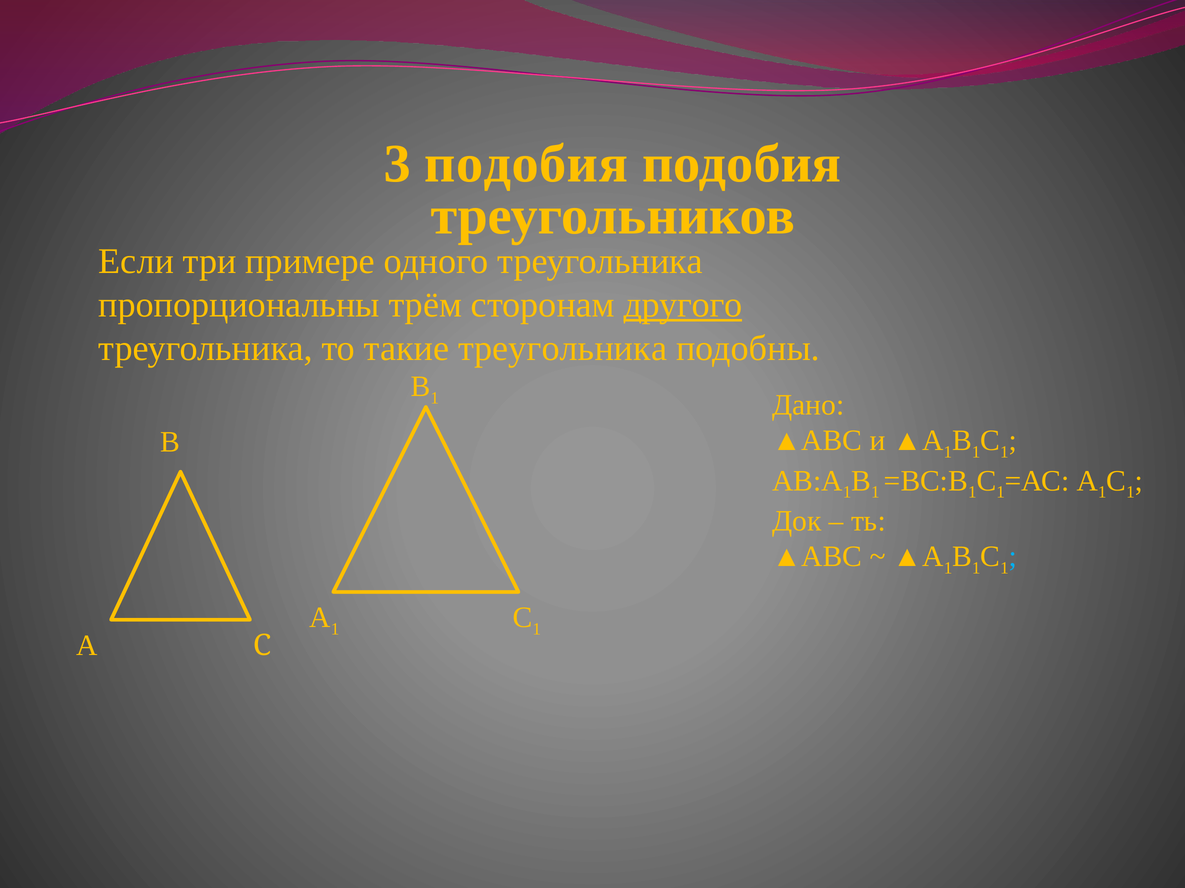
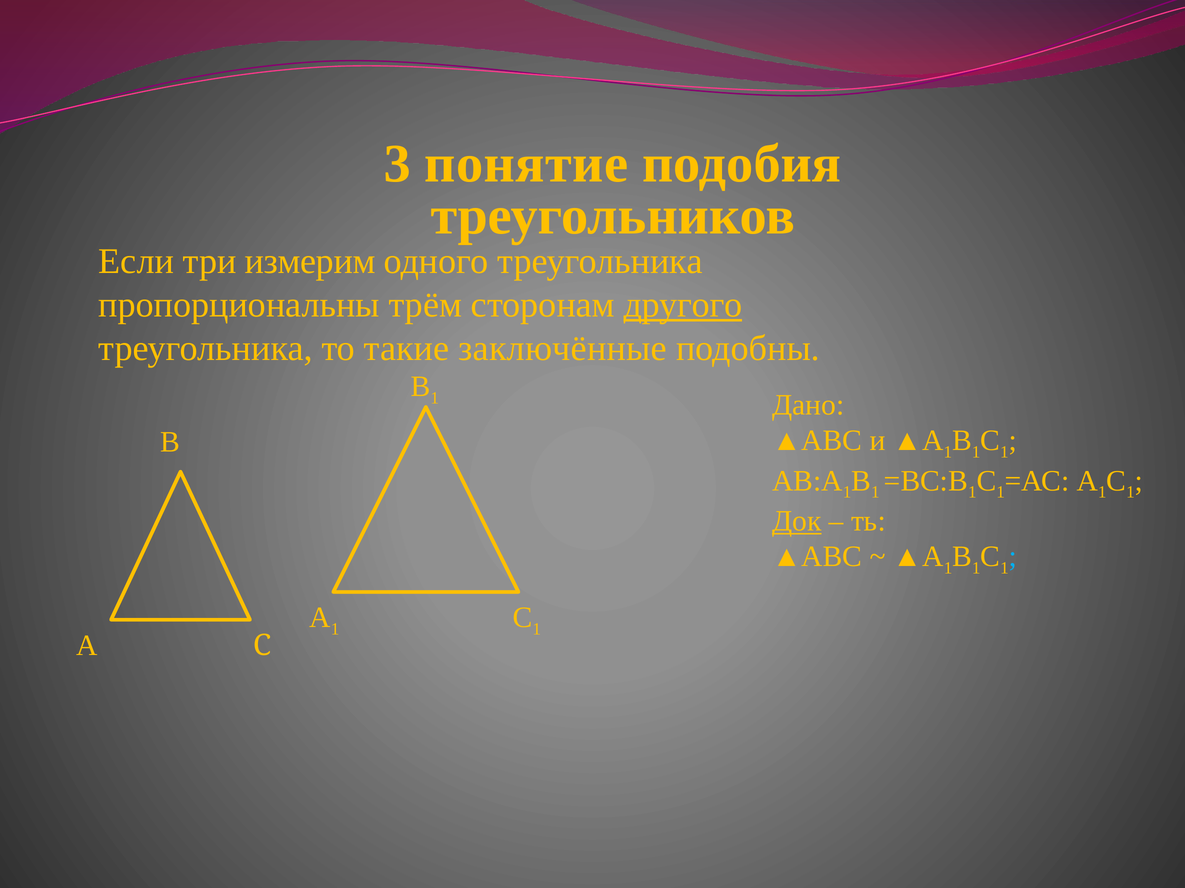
3 подобия: подобия -> понятие (526, 164)
примере: примере -> измерим (310, 262)
такие треугольника: треугольника -> заключённые (563, 348)
Док underline: none -> present (797, 522)
